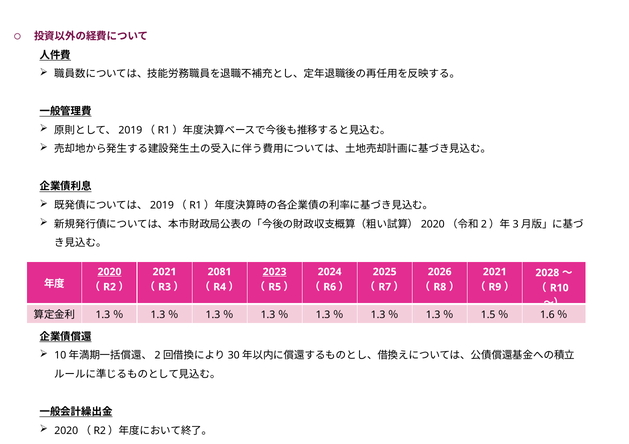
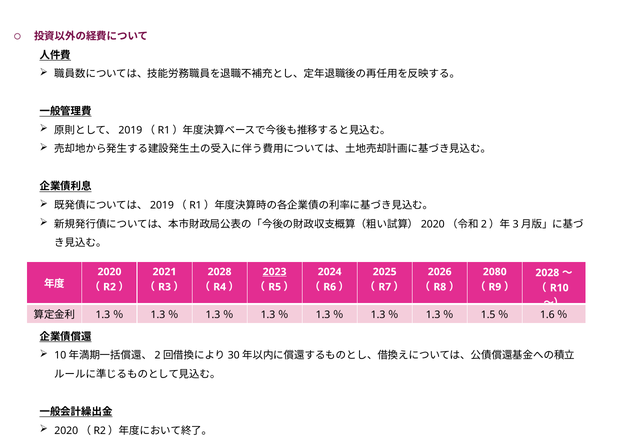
2020 underline: present -> none (109, 272)
2081: 2081 -> 2028 (220, 272)
2021: 2021 -> 2080 (495, 272)
